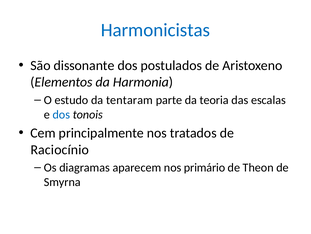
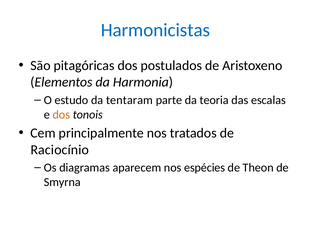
dissonante: dissonante -> pitagóricas (84, 65)
dos colour: blue -> orange (61, 114)
primário: primário -> espécies (205, 167)
